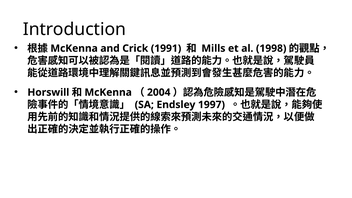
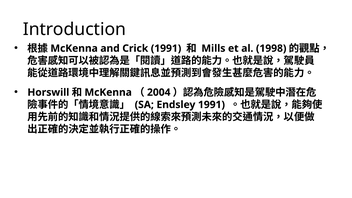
Endsley 1997: 1997 -> 1991 (211, 105)
